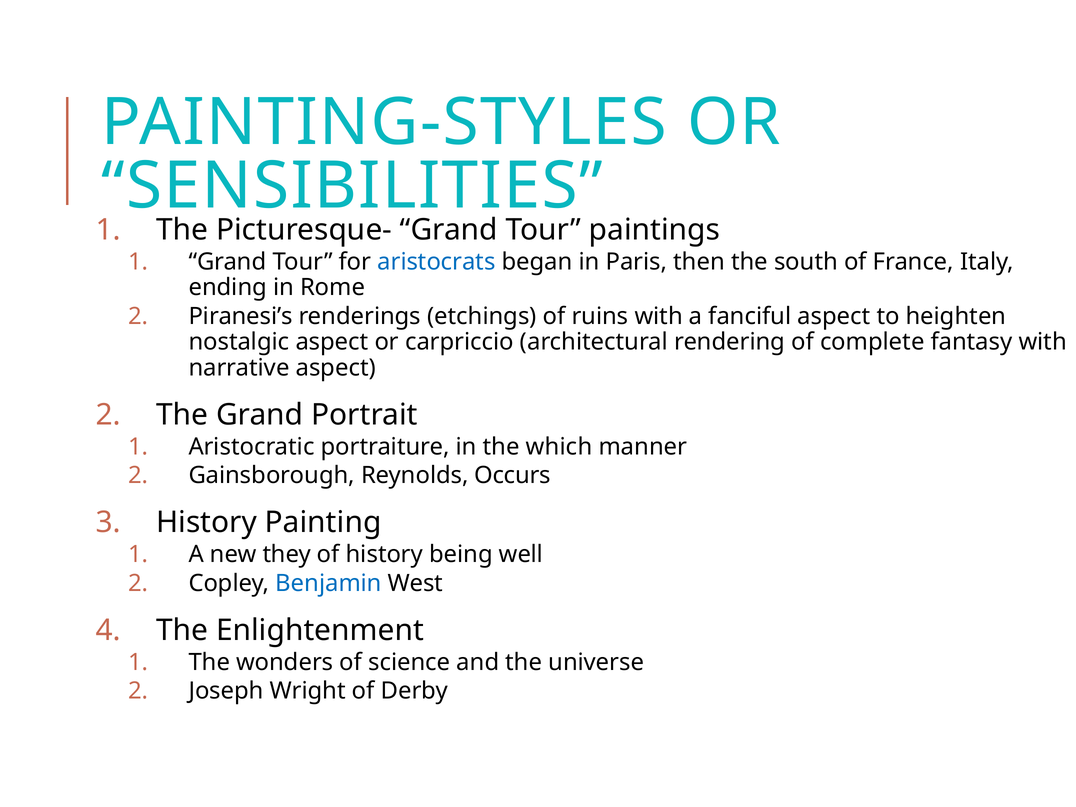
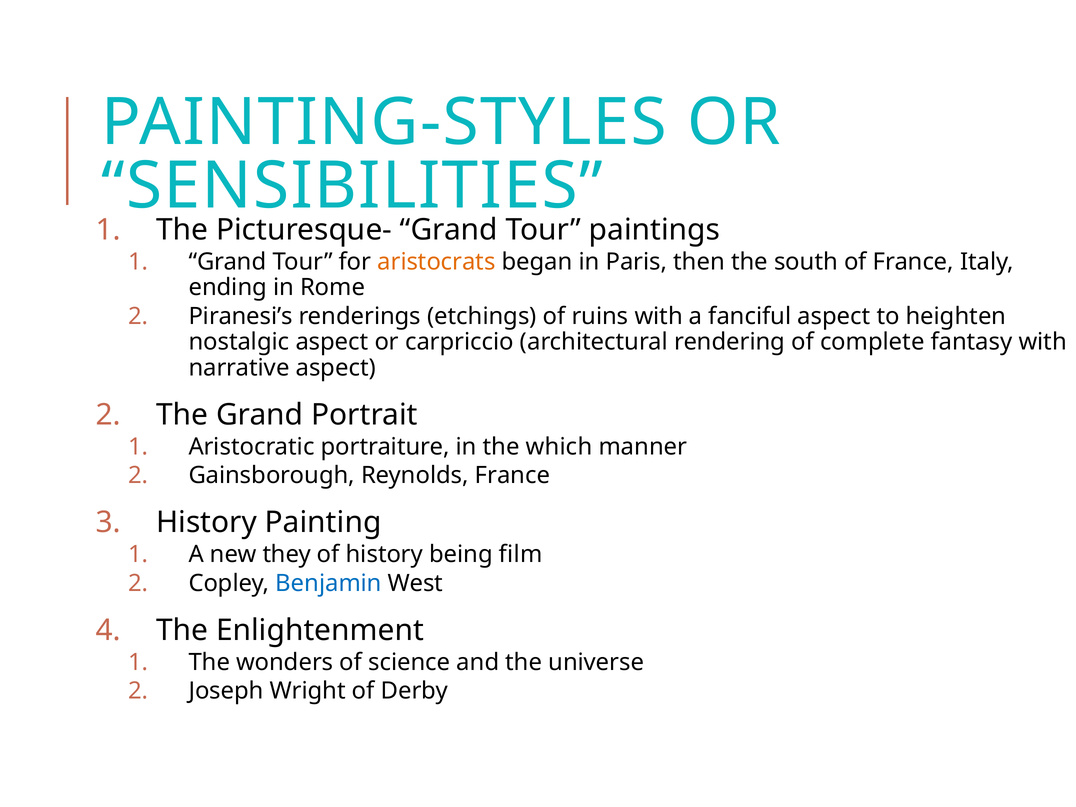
aristocrats colour: blue -> orange (436, 262)
Reynolds Occurs: Occurs -> France (512, 476)
well: well -> film (521, 555)
